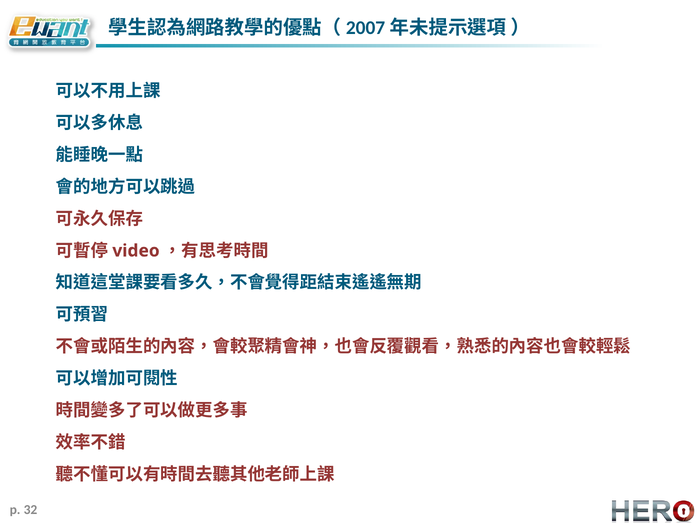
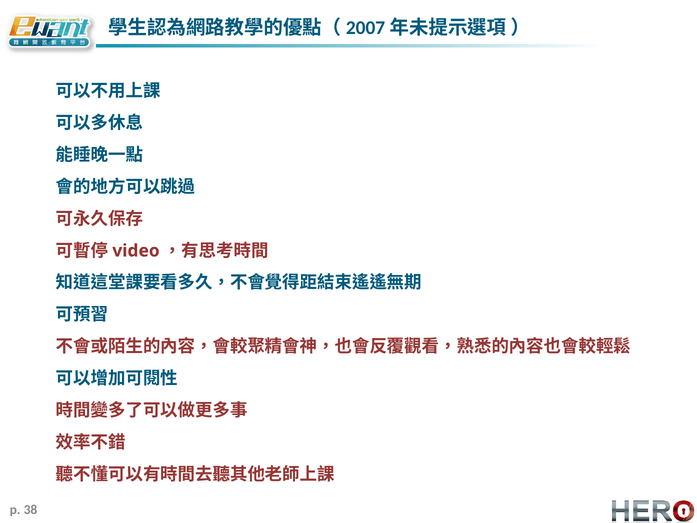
32: 32 -> 38 (30, 510)
